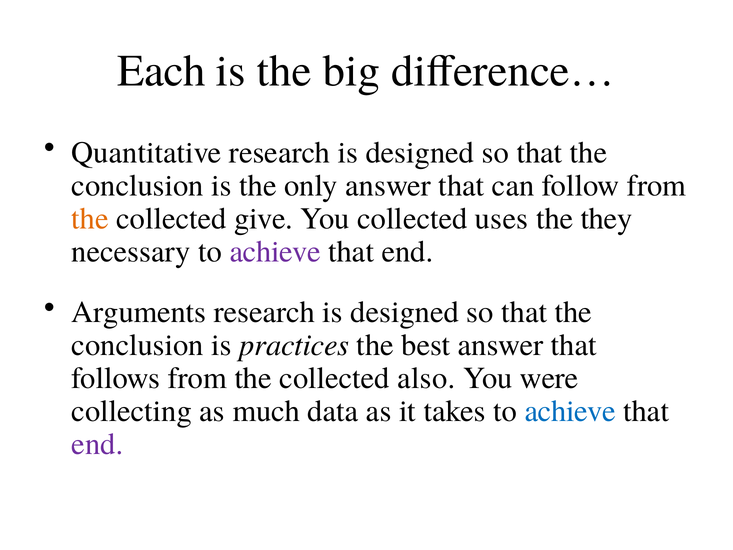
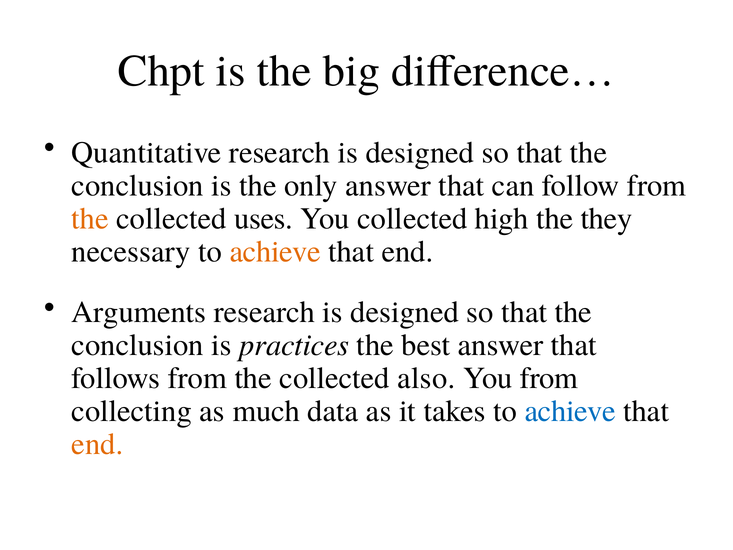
Each: Each -> Chpt (161, 71)
give: give -> uses (264, 218)
uses: uses -> high (502, 218)
achieve colour: purple -> orange (275, 251)
You were: were -> from (549, 378)
end colour: purple -> orange (97, 444)
